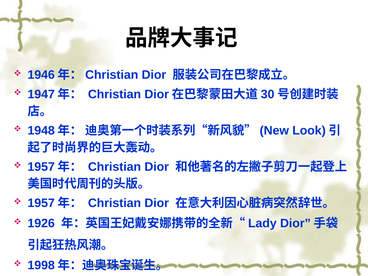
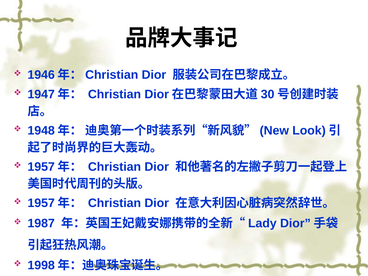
1926: 1926 -> 1987 (41, 223)
